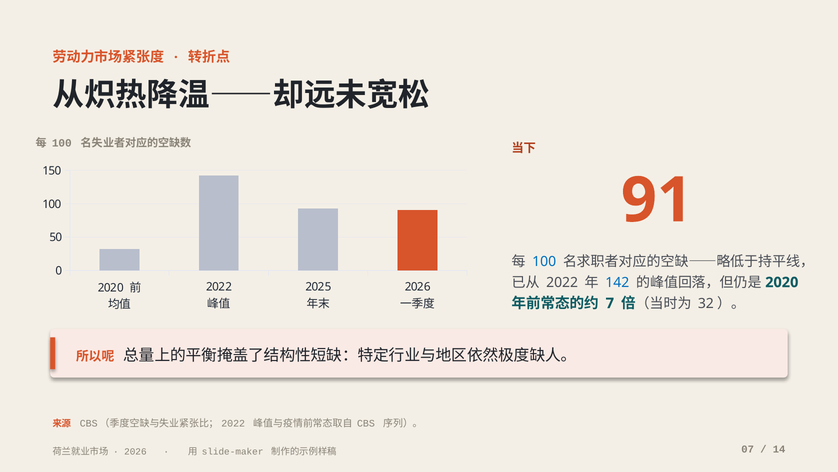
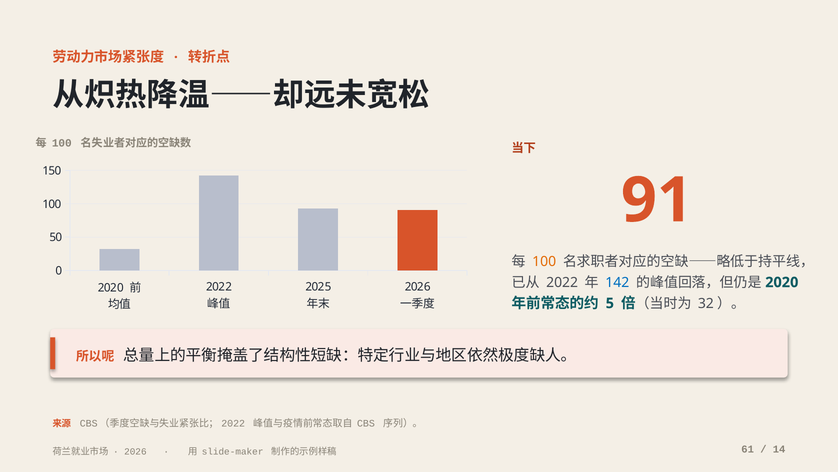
100 colour: blue -> orange (544, 261)
7: 7 -> 5 (610, 303)
07: 07 -> 61 (748, 449)
